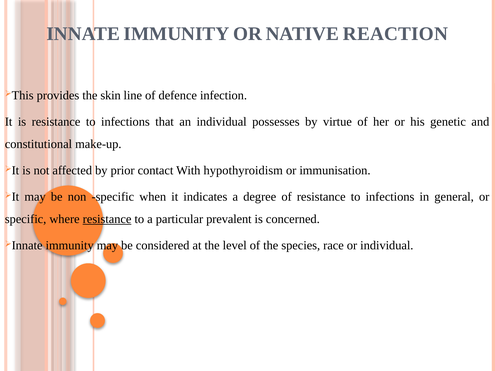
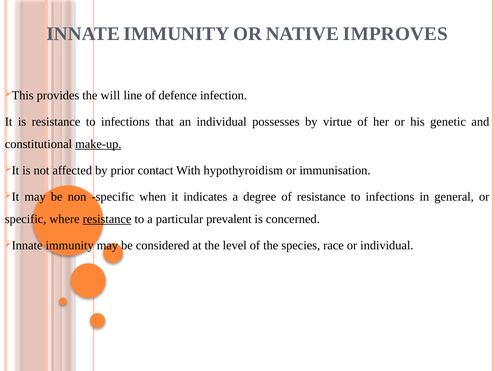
REACTION: REACTION -> IMPROVES (396, 34)
skin: skin -> will (110, 96)
make-up underline: none -> present (98, 144)
